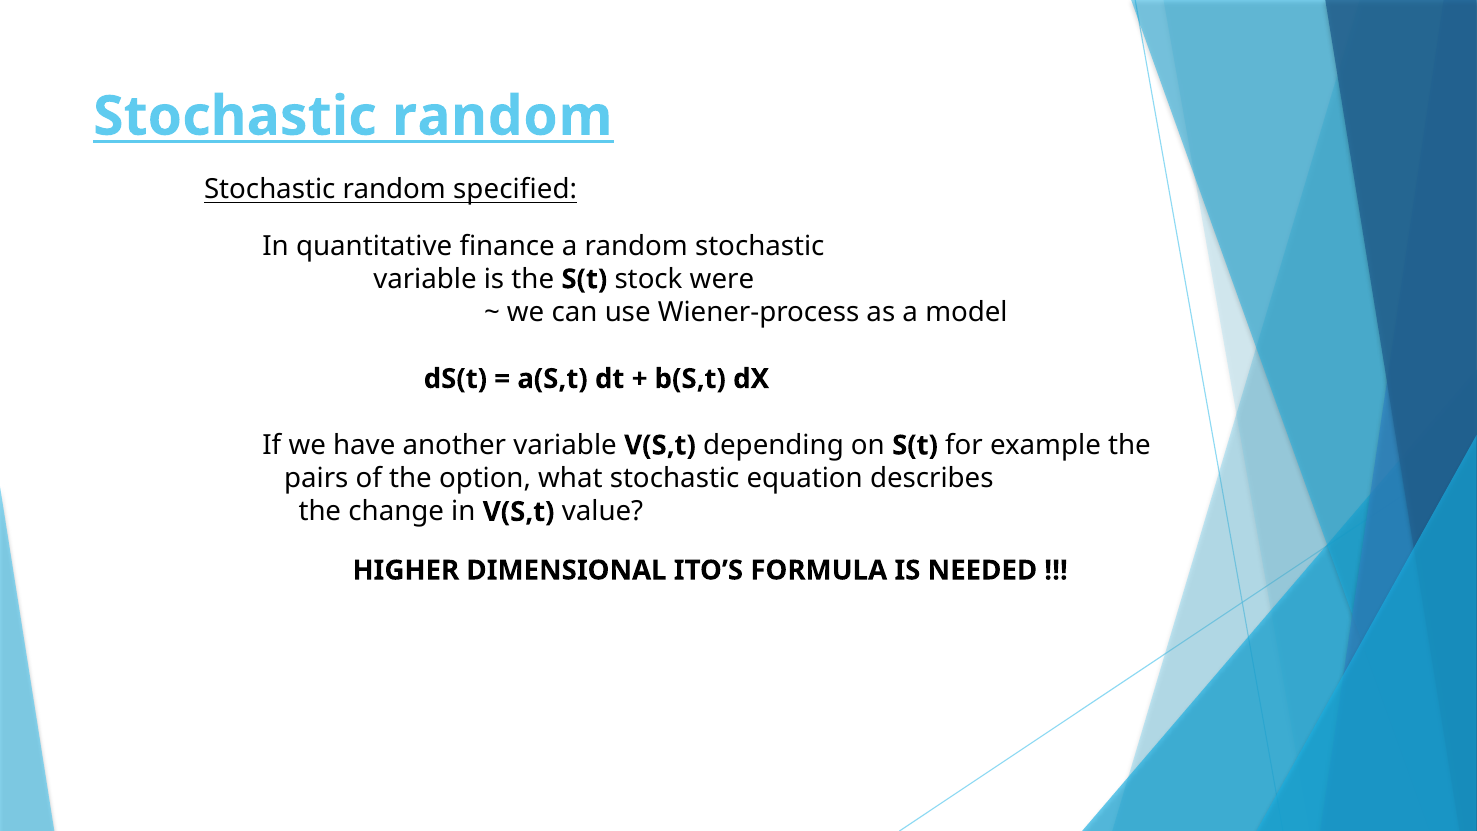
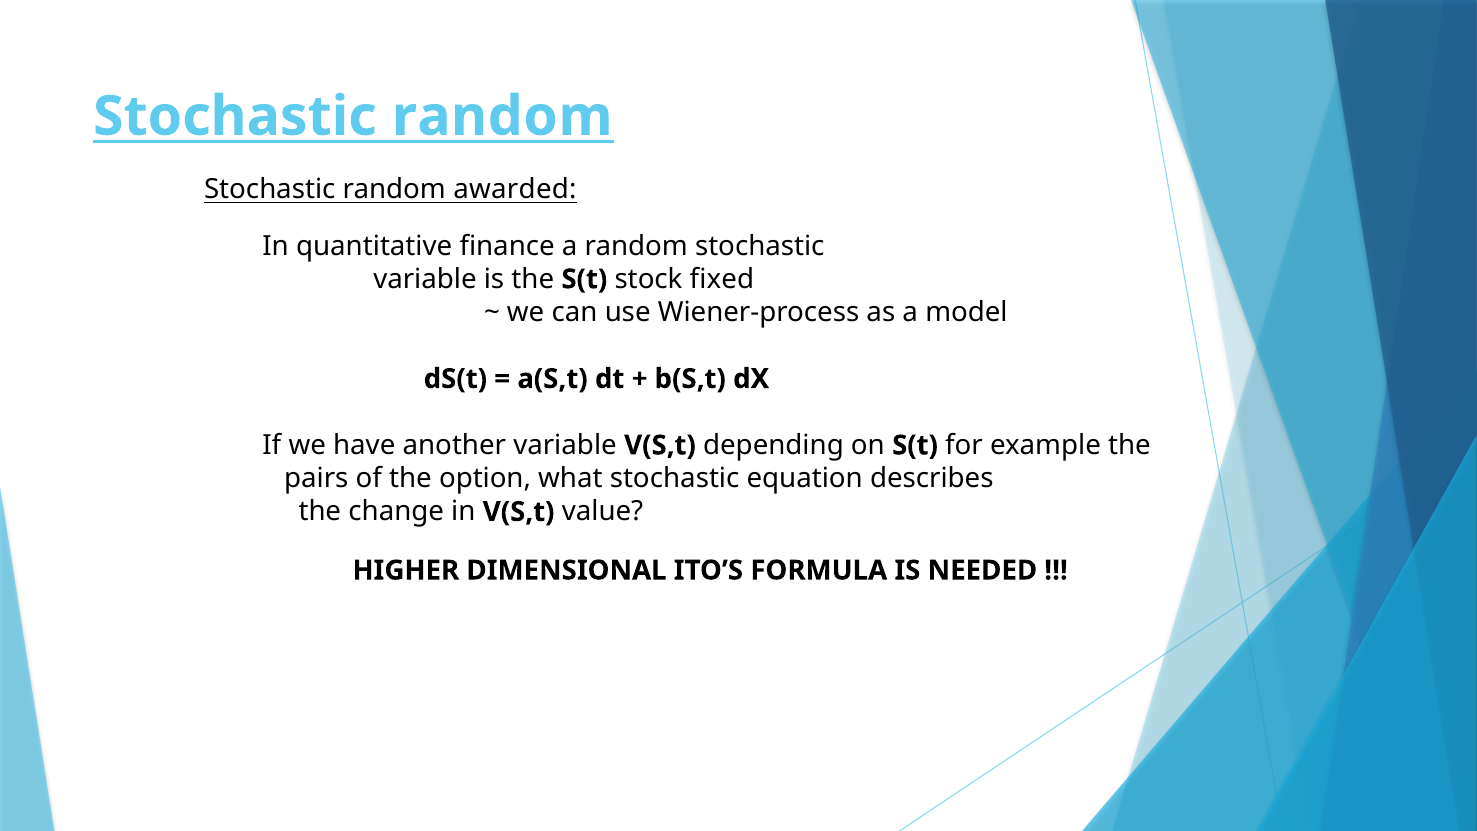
specified: specified -> awarded (515, 190)
were: were -> fixed (722, 279)
